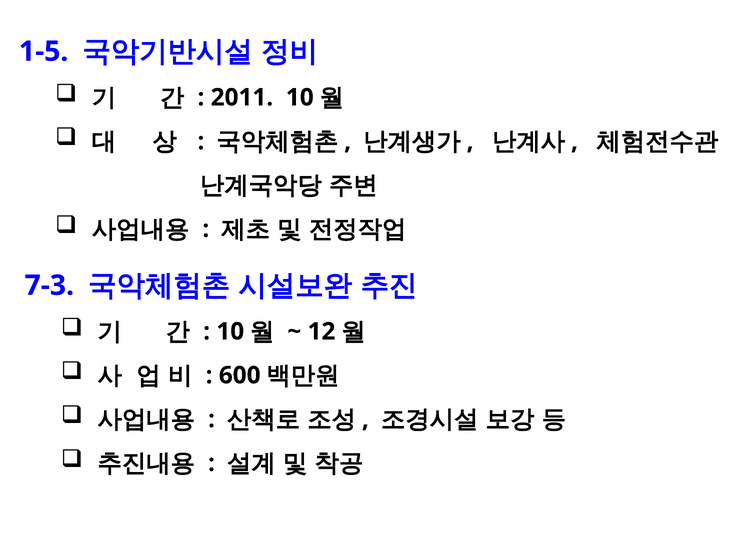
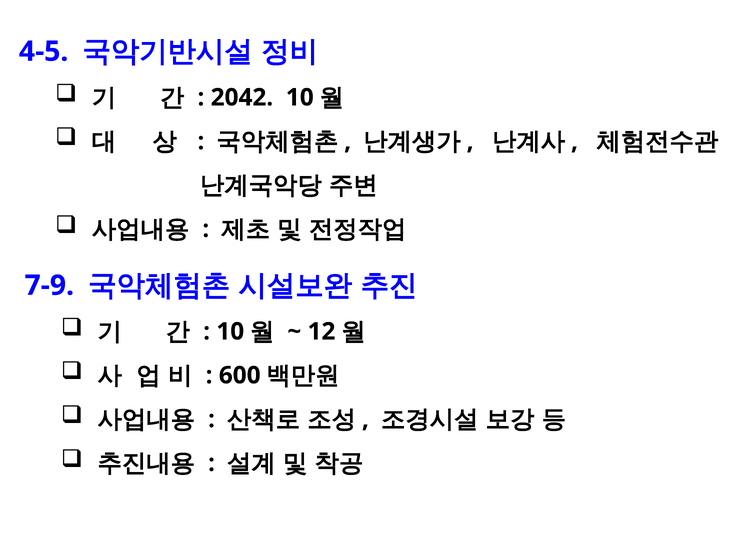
1-5: 1-5 -> 4-5 (44, 51)
2011: 2011 -> 2042 (242, 97)
7-3: 7-3 -> 7-9 (49, 286)
